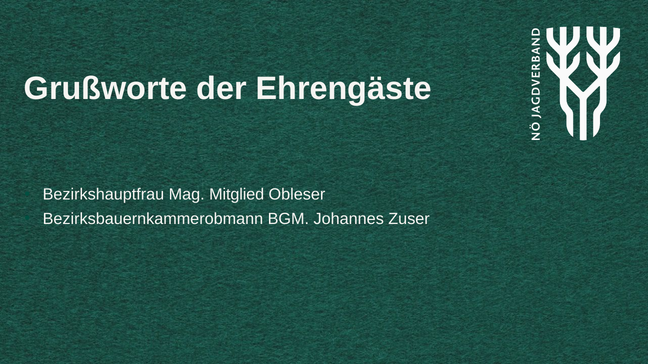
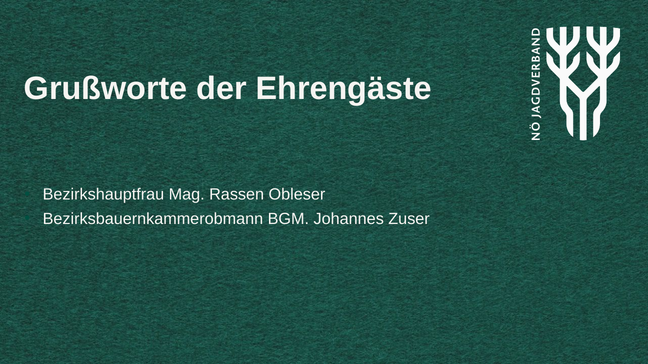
Mitglied: Mitglied -> Rassen (237, 195)
